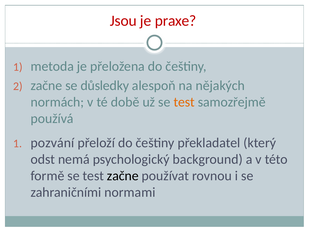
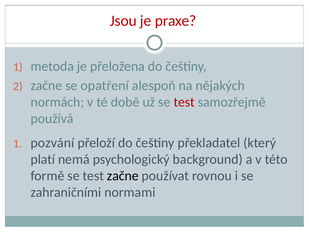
důsledky: důsledky -> opatření (105, 86)
test colour: orange -> red (184, 102)
odst: odst -> platí (43, 159)
